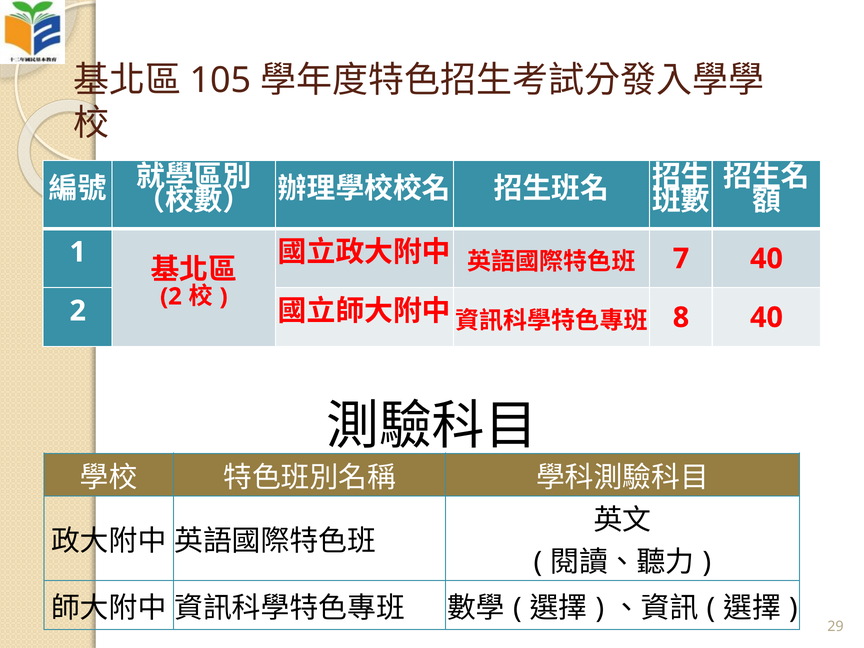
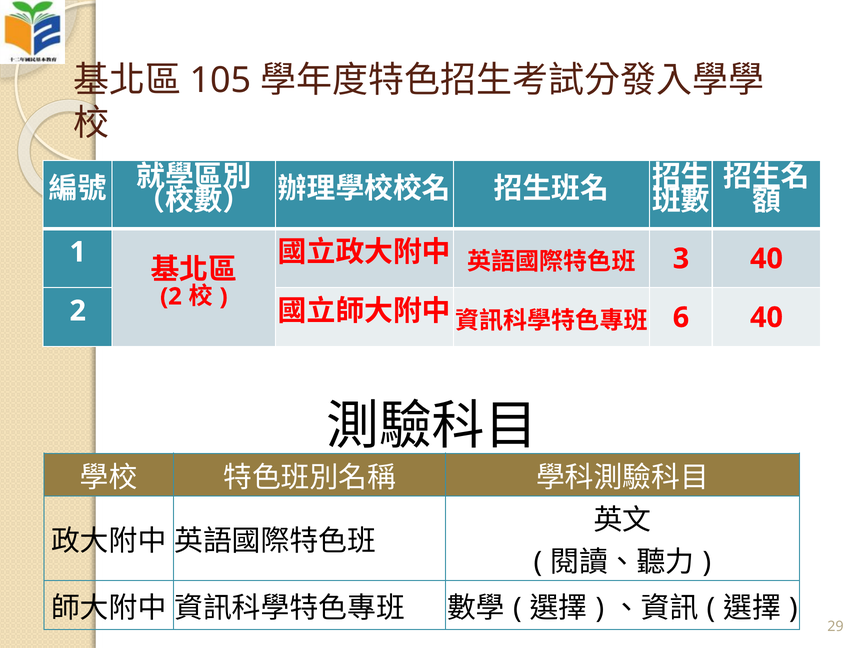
7: 7 -> 3 (681, 259)
8: 8 -> 6 (681, 318)
